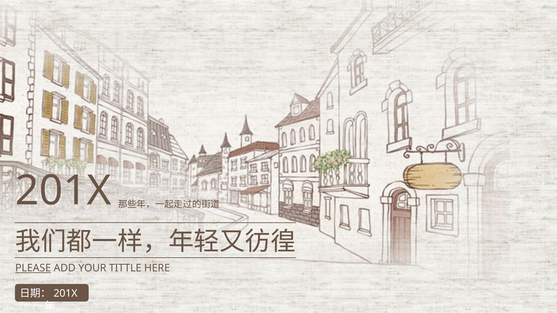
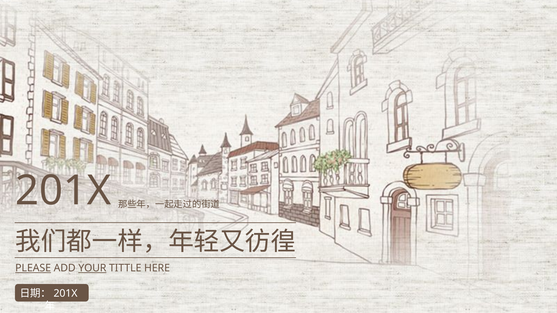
YOUR underline: none -> present (92, 268)
